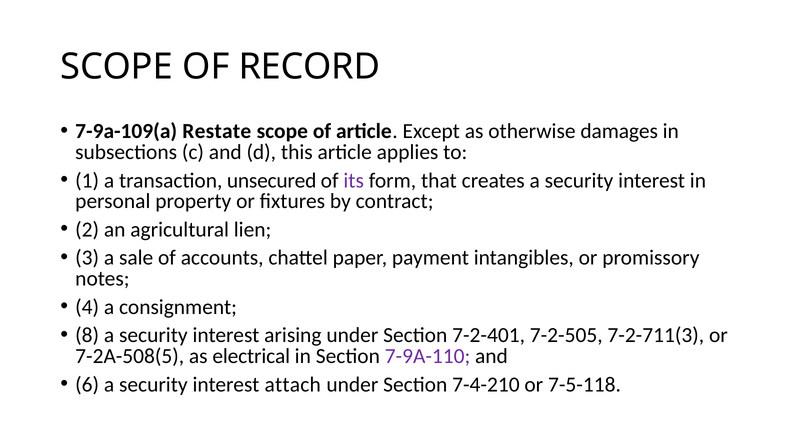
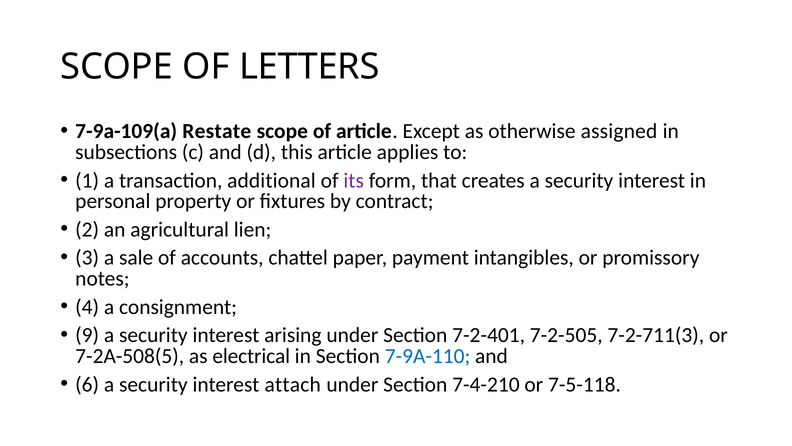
RECORD: RECORD -> LETTERS (309, 67)
damages: damages -> assigned (619, 131)
unsecured: unsecured -> additional (272, 180)
8: 8 -> 9 (87, 335)
7-9A-110 colour: purple -> blue (427, 356)
